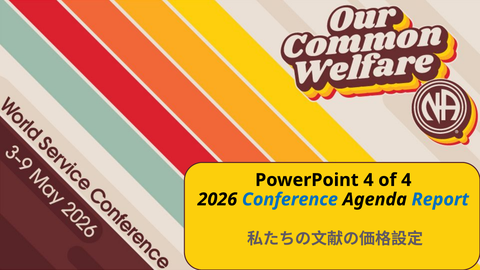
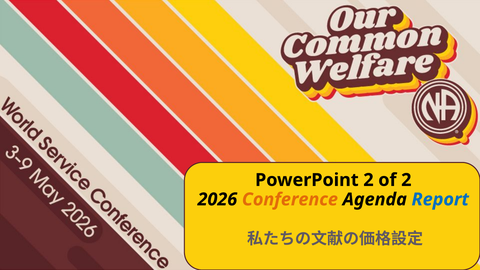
PowerPoint 4: 4 -> 2 (368, 180)
of 4: 4 -> 2 (406, 180)
Conference colour: blue -> orange (290, 199)
